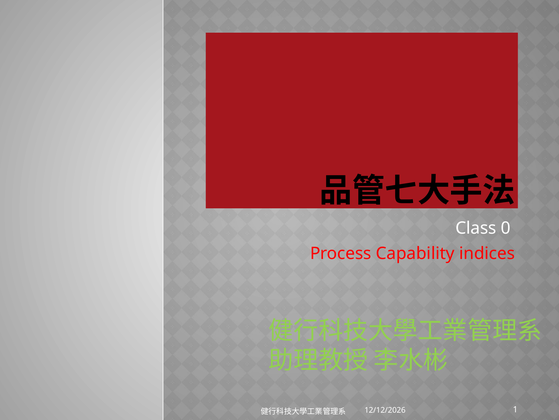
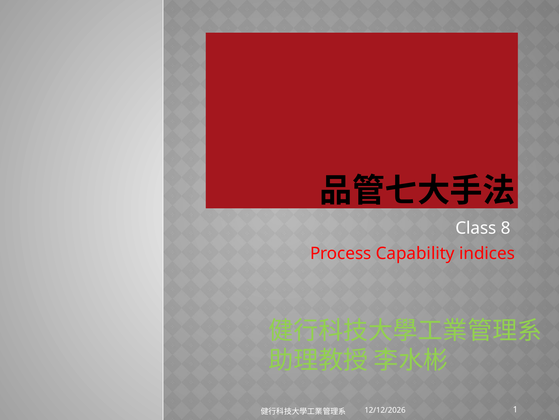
0: 0 -> 8 (506, 228)
